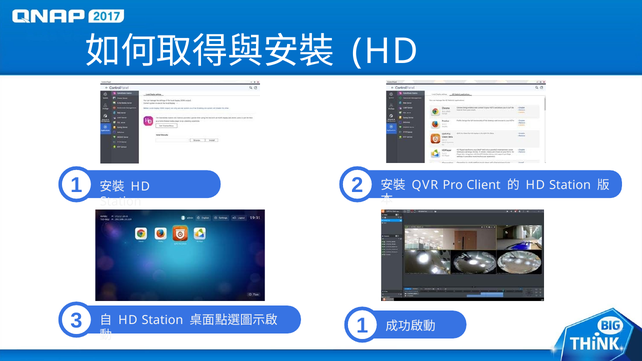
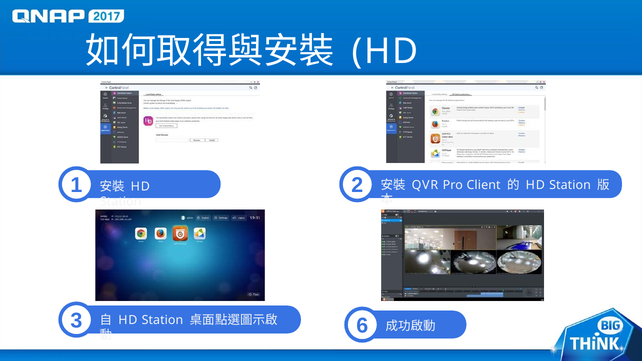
1: 1 -> 6 (362, 326)
